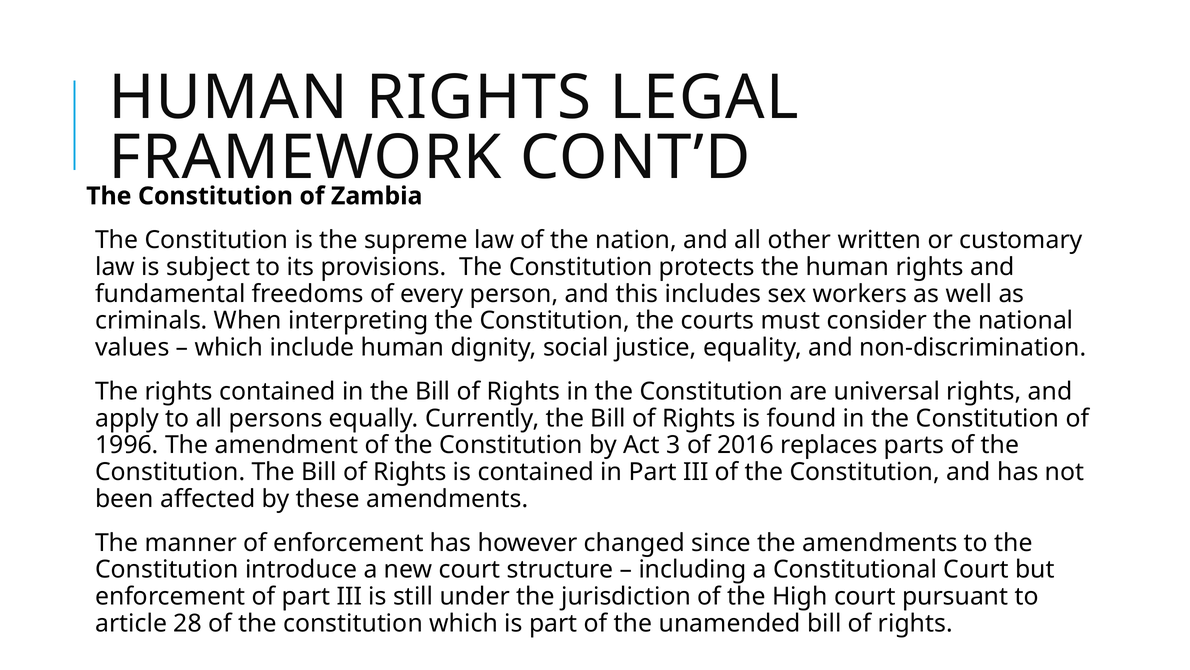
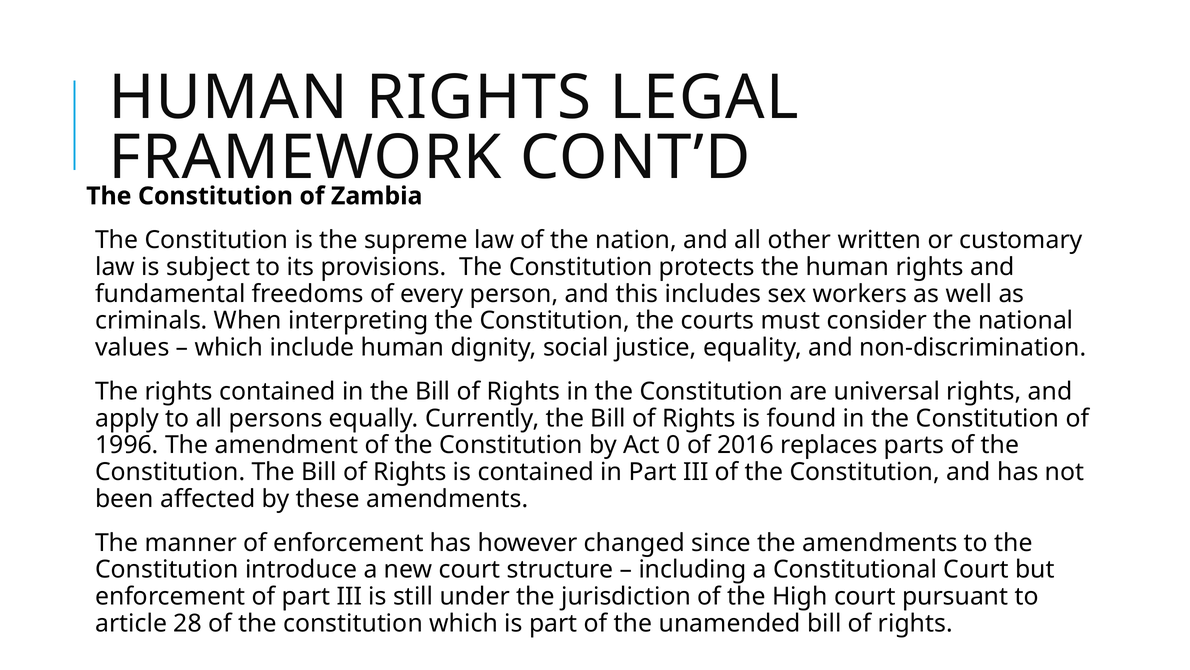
3: 3 -> 0 (673, 445)
